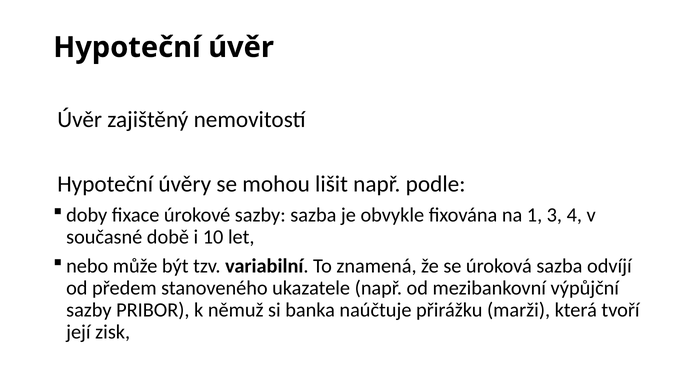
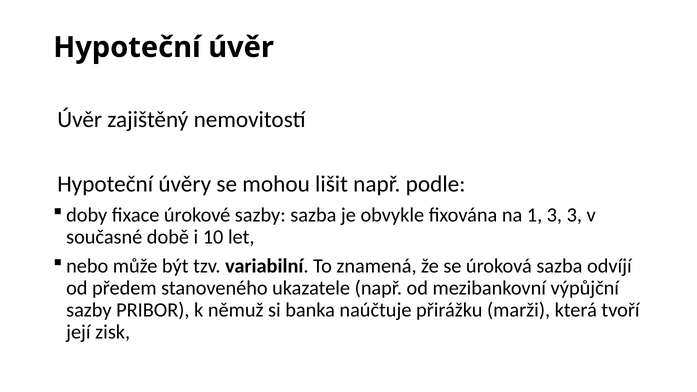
3 4: 4 -> 3 (574, 215)
